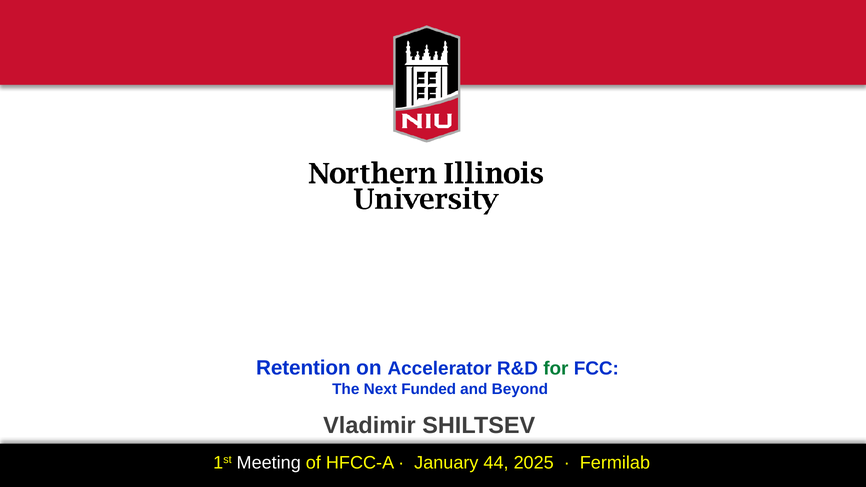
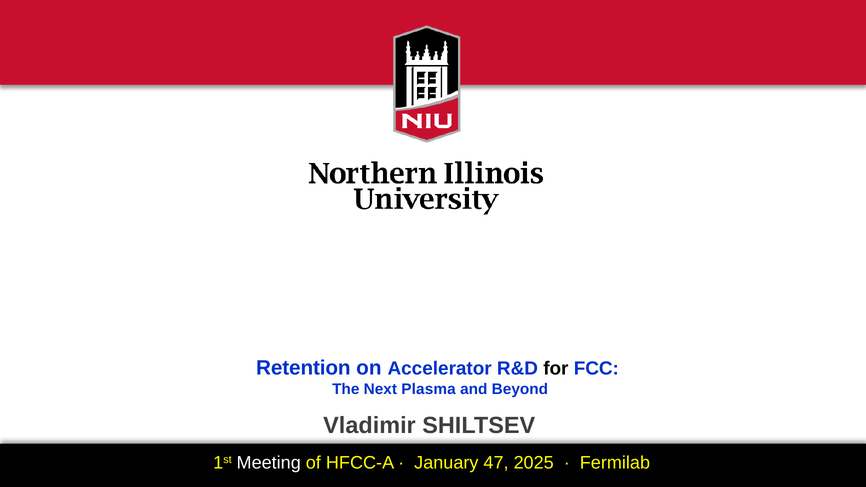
for colour: green -> black (556, 368)
Funded: Funded -> Plasma (429, 389)
44: 44 -> 47 (496, 463)
